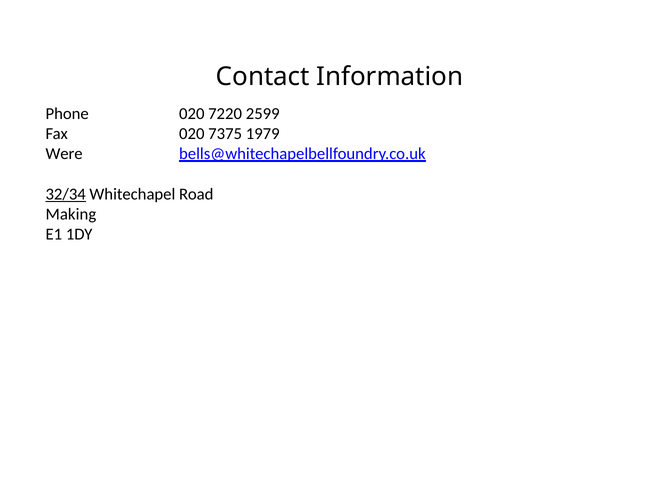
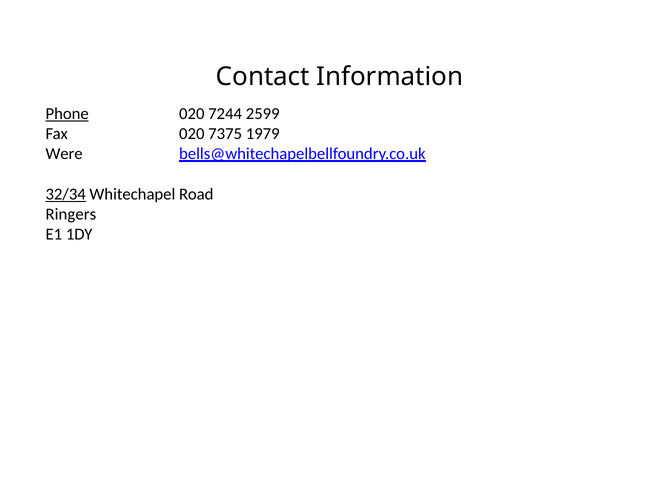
Phone underline: none -> present (67, 114)
7220: 7220 -> 7244 (225, 114)
Making: Making -> Ringers (71, 214)
